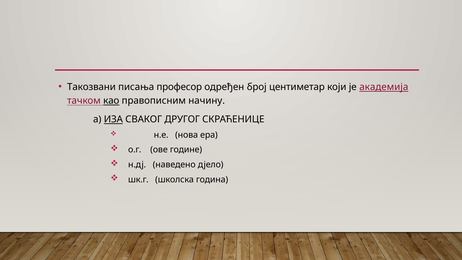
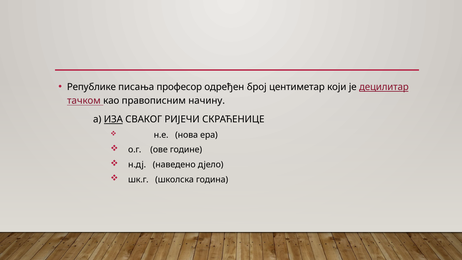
Такозвани: Такозвани -> Републике (91, 87)
академија: академија -> децилитар (384, 87)
као underline: present -> none (111, 101)
ДРУГОГ: ДРУГОГ -> РИЈЕЧИ (182, 119)
